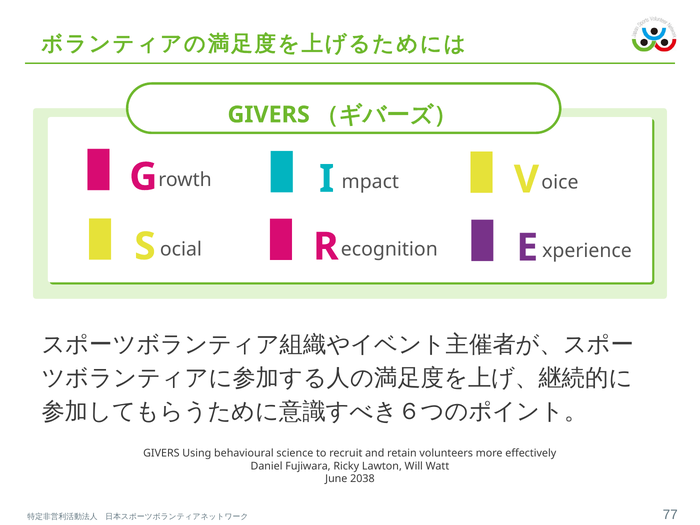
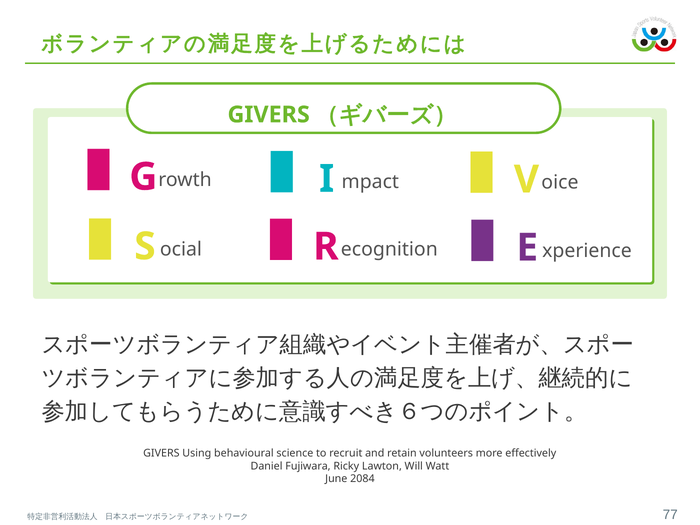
2038: 2038 -> 2084 (362, 479)
